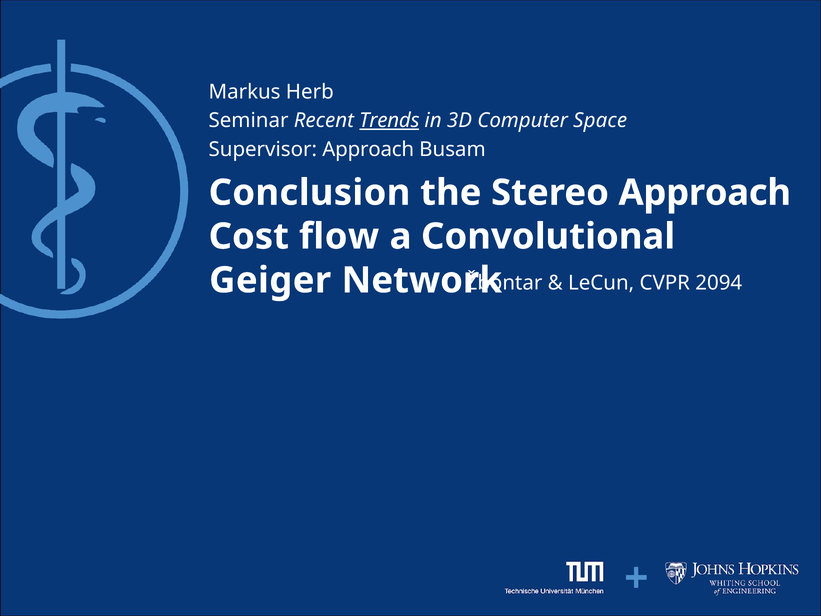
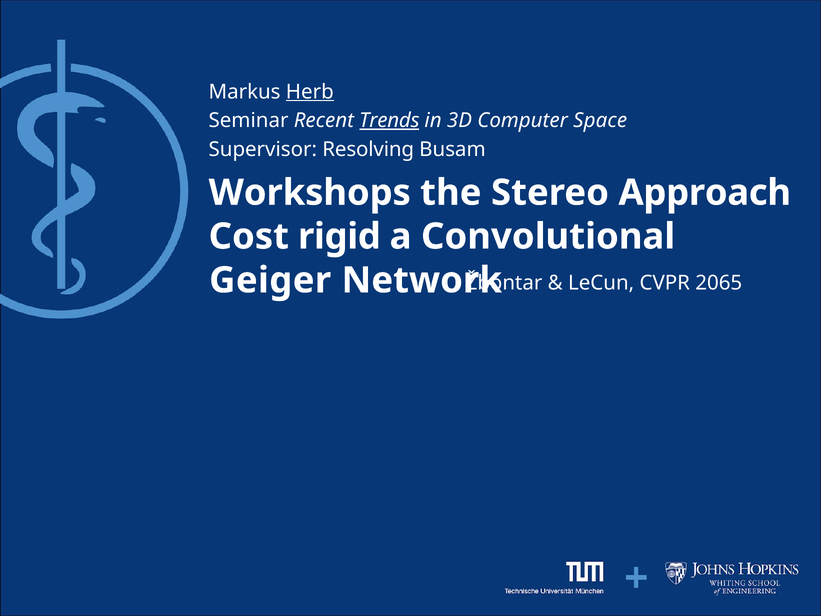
Herb underline: none -> present (310, 92)
Supervisor Approach: Approach -> Resolving (368, 149)
Conclusion: Conclusion -> Workshops (310, 193)
flow: flow -> rigid (339, 236)
2094: 2094 -> 2065 (719, 283)
